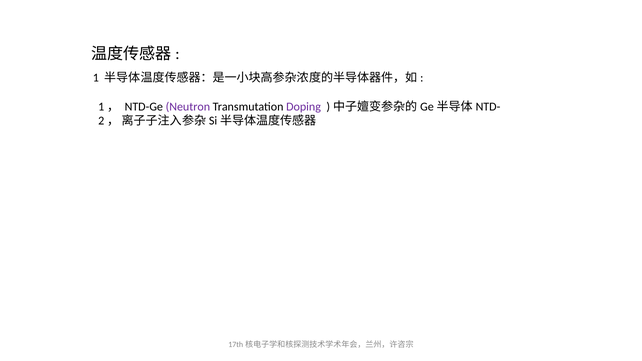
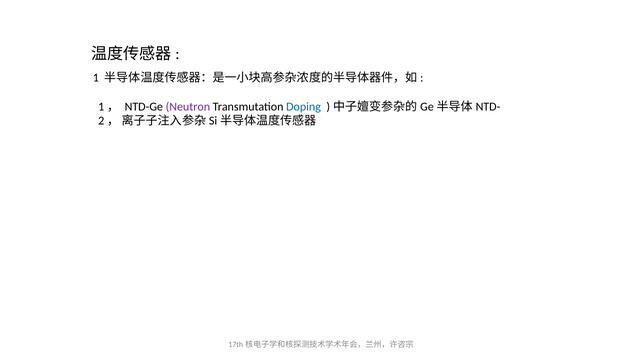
Doping colour: purple -> blue (304, 107)
